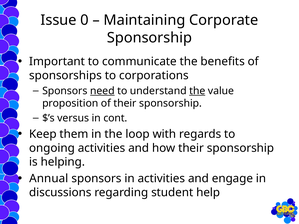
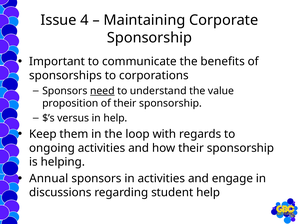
0: 0 -> 4 (84, 20)
the underline: present -> none (197, 91)
in cont: cont -> help (115, 118)
